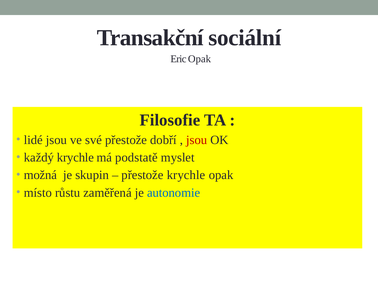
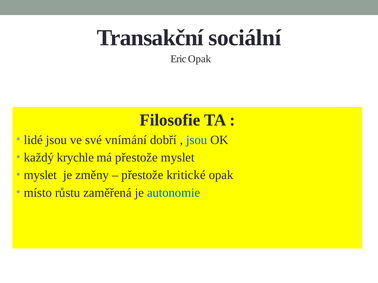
své přestože: přestože -> vnímání (126, 140)
jsou colour: red -> blue (197, 140)
má podstatě: podstatě -> přestože (136, 158)
možná: možná -> myslet (40, 175)
skupin: skupin -> změny (92, 175)
přestože krychle: krychle -> kritické (186, 175)
